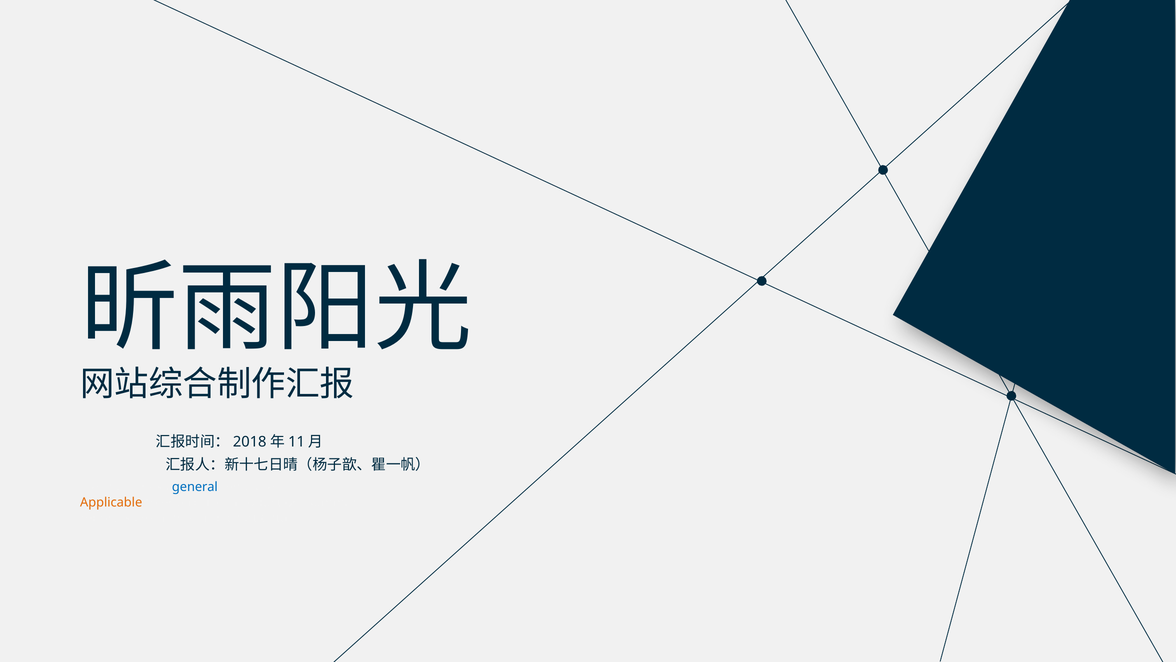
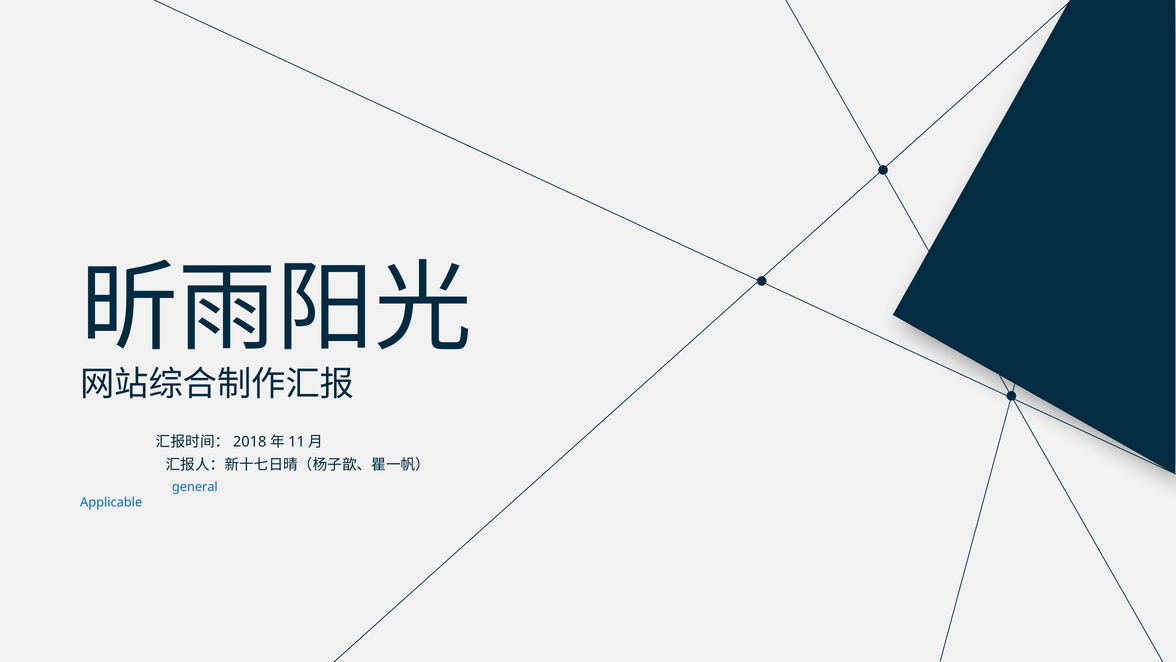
Applicable colour: orange -> blue (111, 502)
